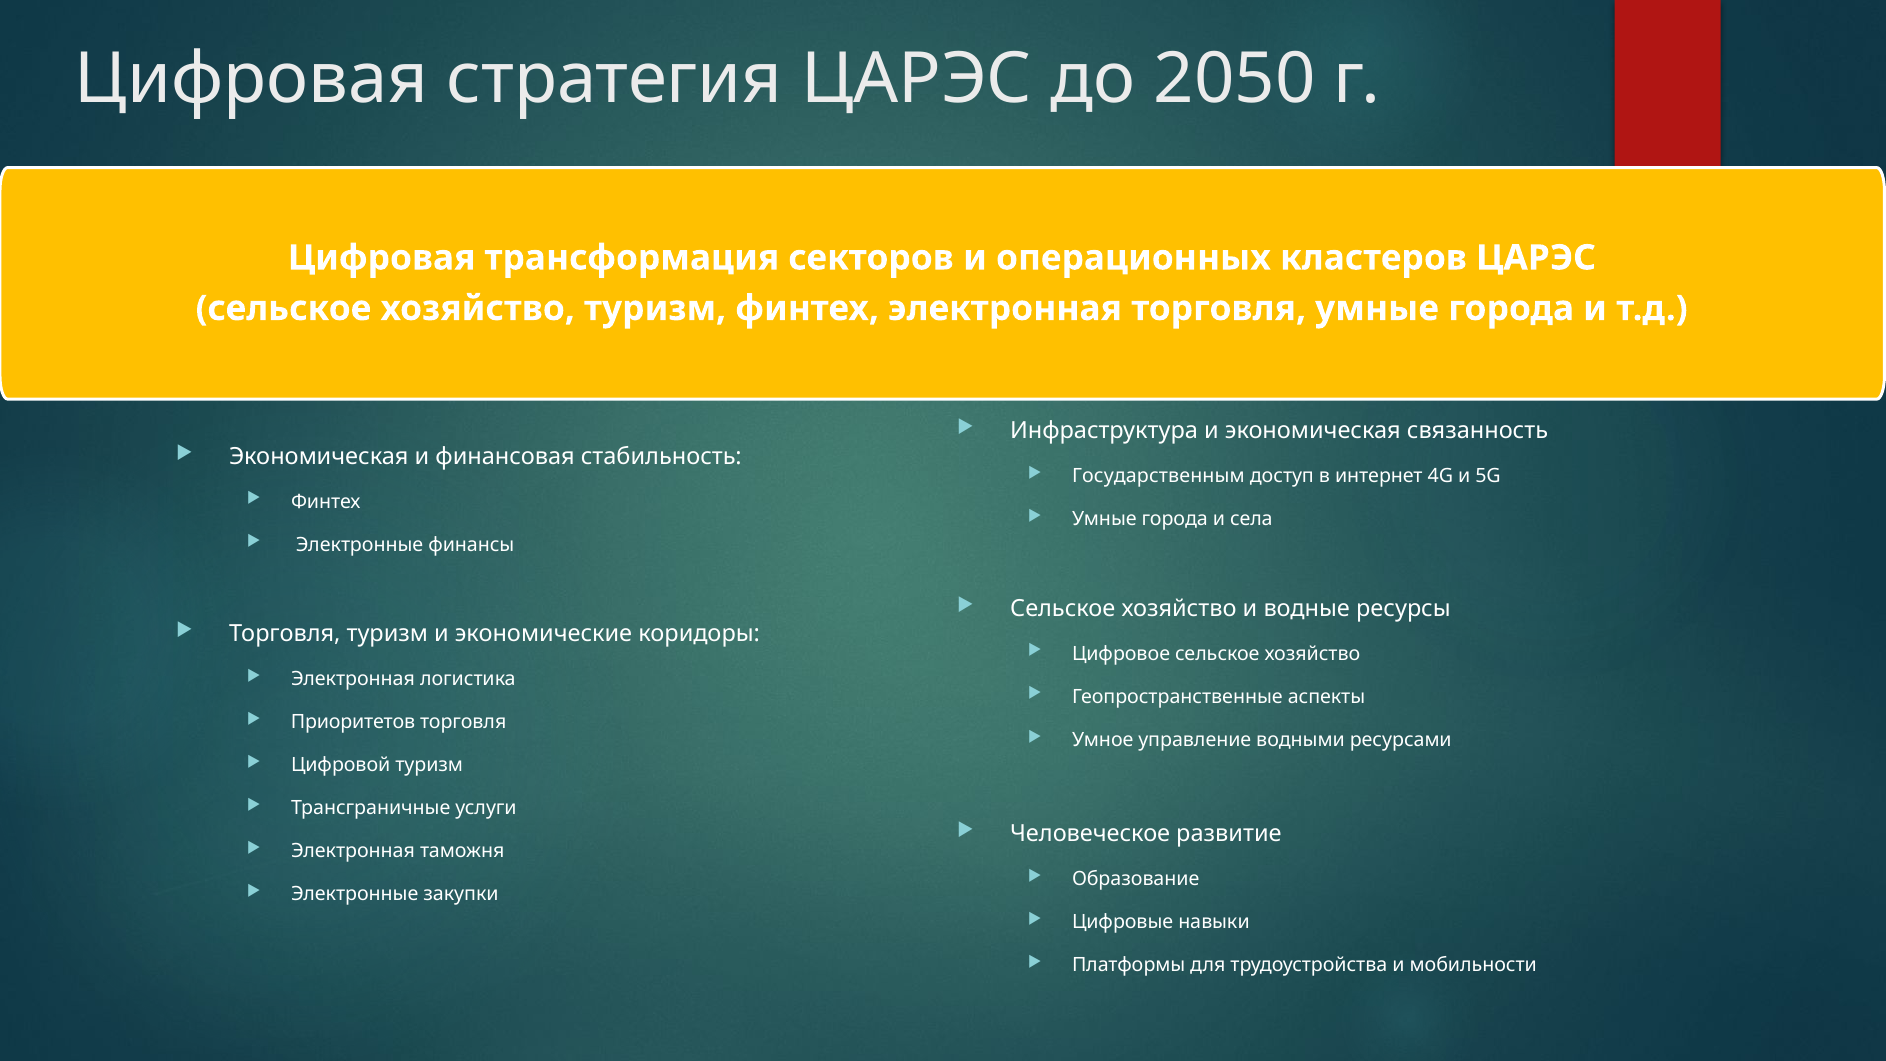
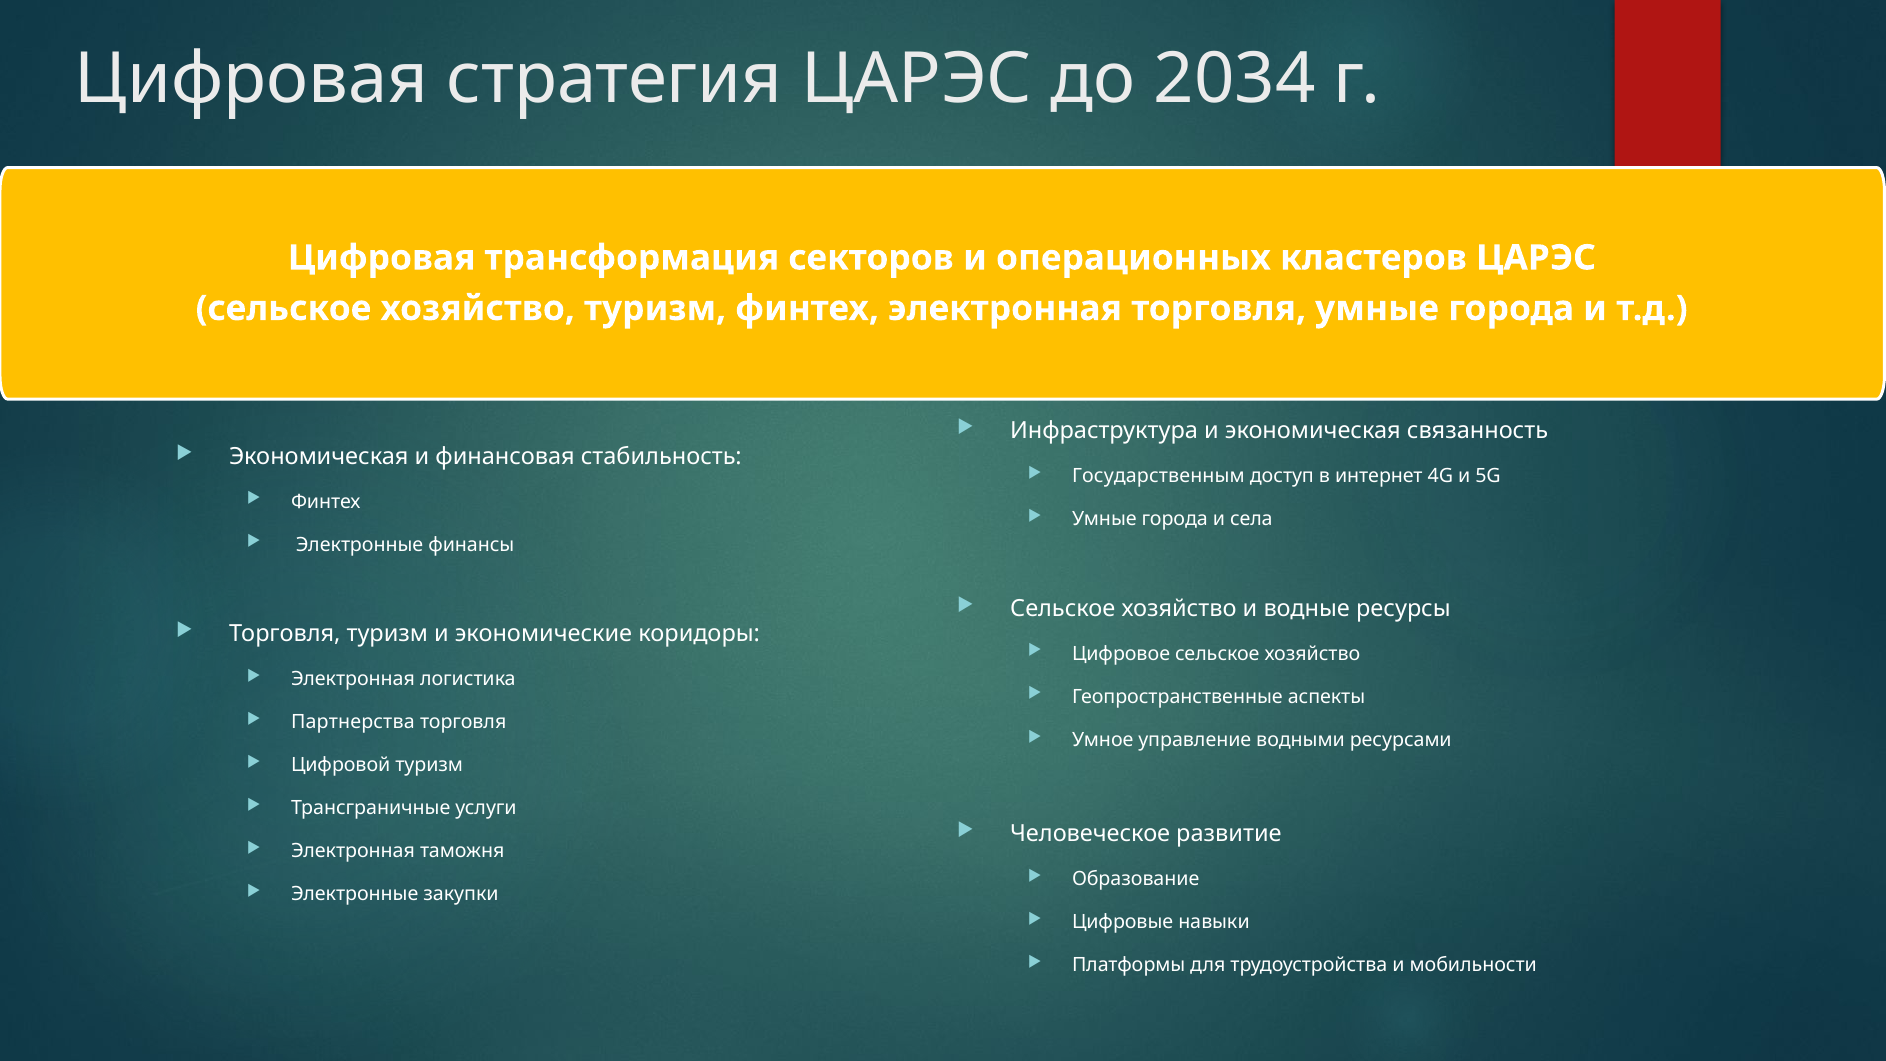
2050: 2050 -> 2034 (1235, 79)
Приоритетов: Приоритетов -> Партнерства (353, 722)
